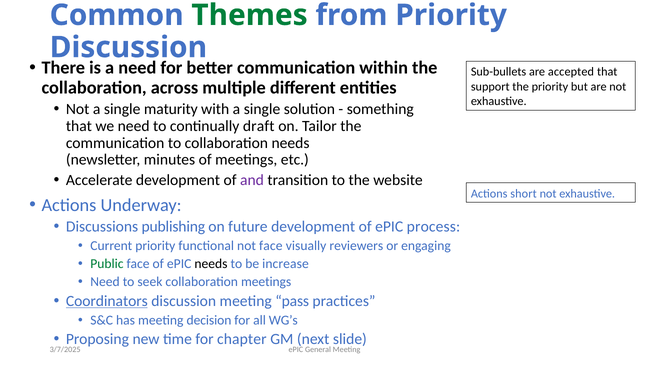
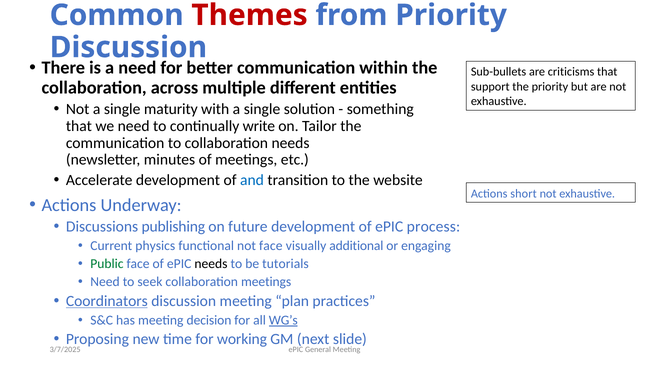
Themes colour: green -> red (250, 15)
accepted: accepted -> criticisms (571, 72)
draft: draft -> write (259, 126)
and colour: purple -> blue (252, 180)
Current priority: priority -> physics (155, 246)
reviewers: reviewers -> additional (356, 246)
increase: increase -> tutorials (286, 264)
pass: pass -> plan (292, 301)
WG’s underline: none -> present (283, 320)
chapter: chapter -> working (242, 339)
